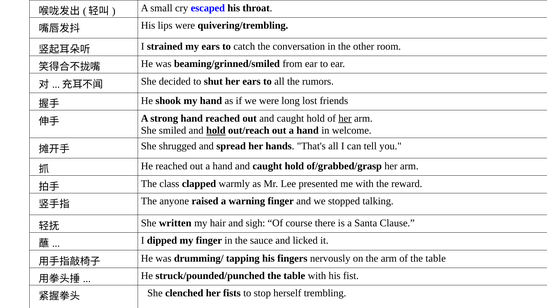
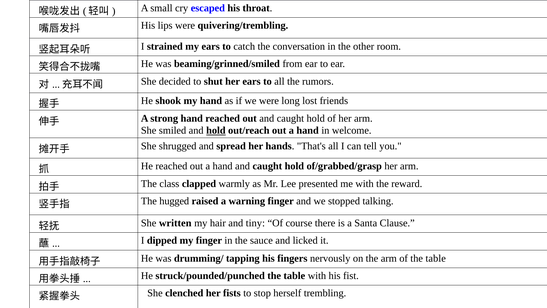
her underline: present -> none (345, 118)
anyone: anyone -> hugged (174, 201)
sigh: sigh -> tiny (255, 223)
